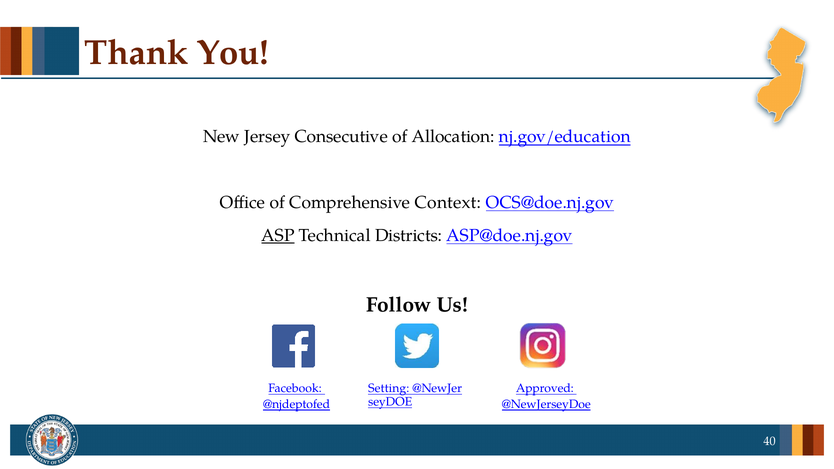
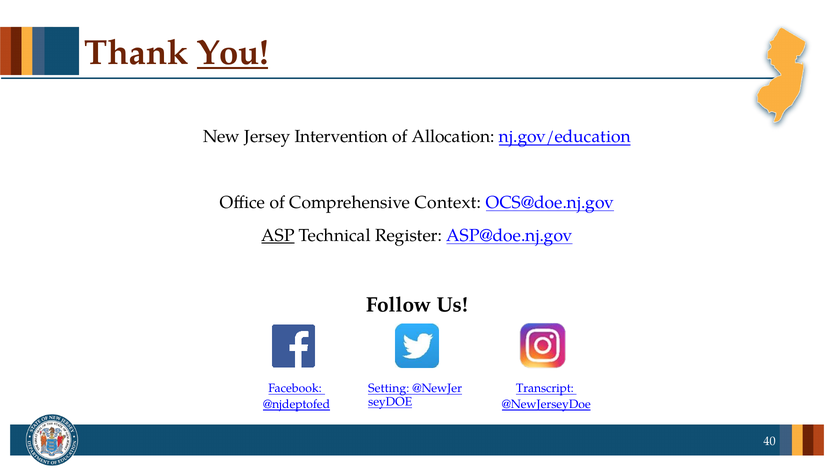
You underline: none -> present (233, 53)
Consecutive: Consecutive -> Intervention (341, 137)
Districts: Districts -> Register (409, 235)
Approved: Approved -> Transcript (545, 388)
